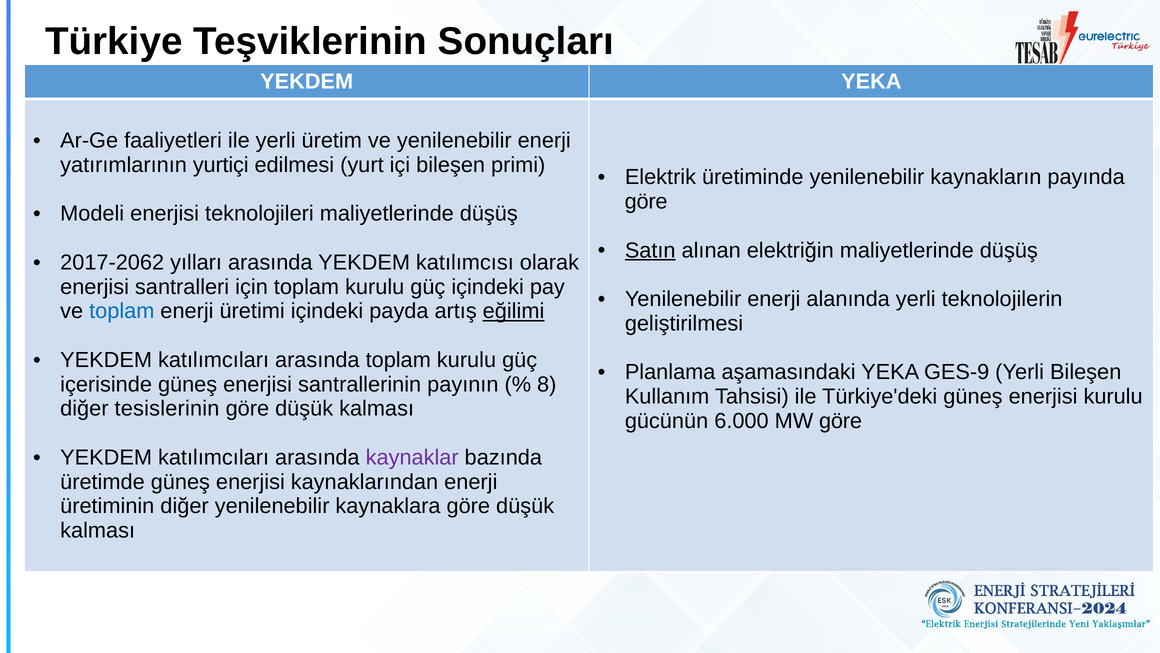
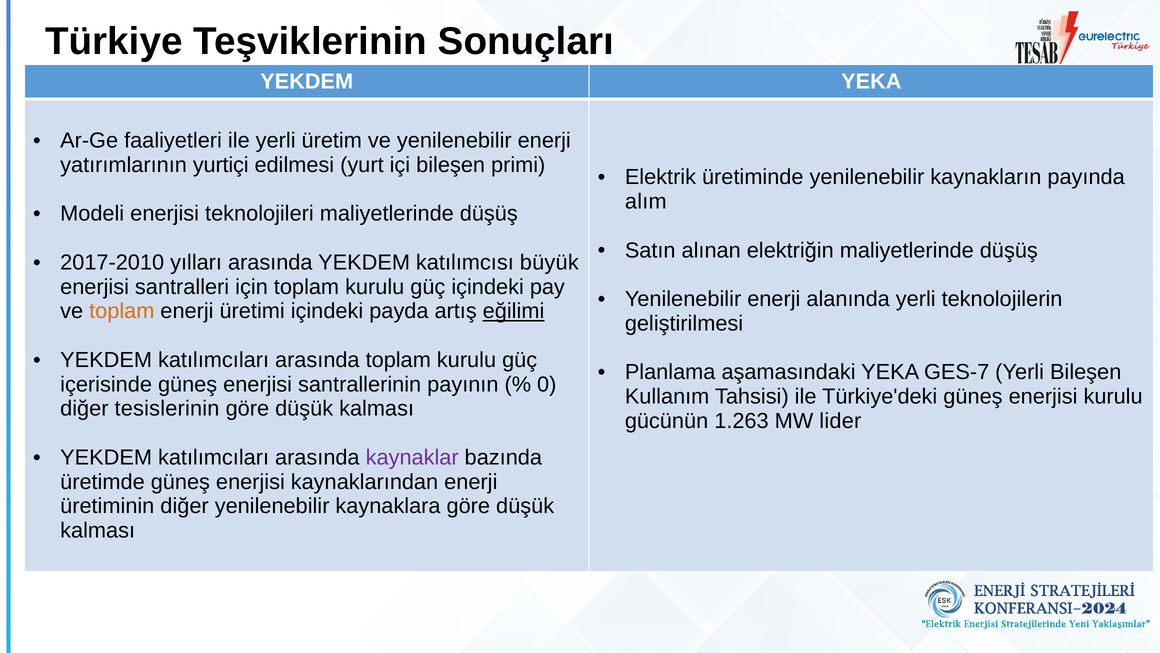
göre: göre -> alım (646, 201)
Satın underline: present -> none (650, 250)
2017-2062: 2017-2062 -> 2017-2010 (112, 262)
olarak: olarak -> büyük (549, 262)
toplam colour: blue -> orange (122, 311)
GES-9: GES-9 -> GES-7 (957, 372)
8: 8 -> 0 (547, 384)
6.000: 6.000 -> 1.263 (741, 421)
MW göre: göre -> lider (840, 421)
